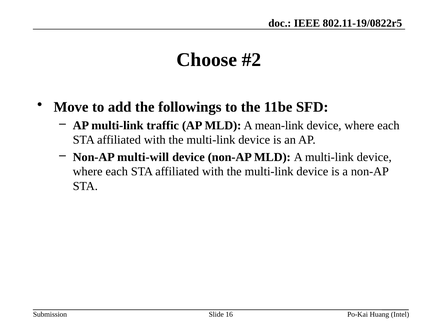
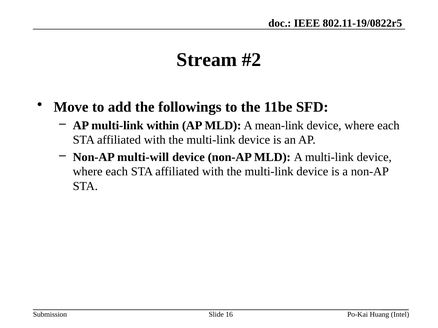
Choose: Choose -> Stream (207, 60)
traffic: traffic -> within (163, 126)
